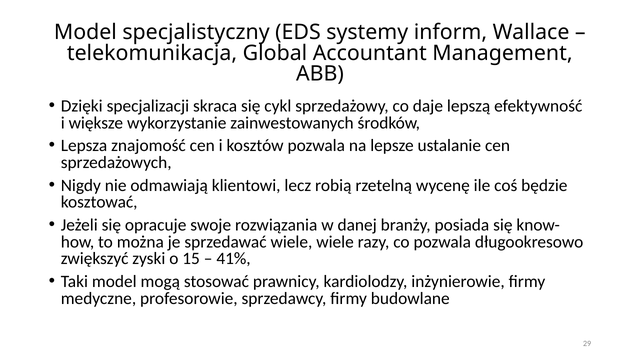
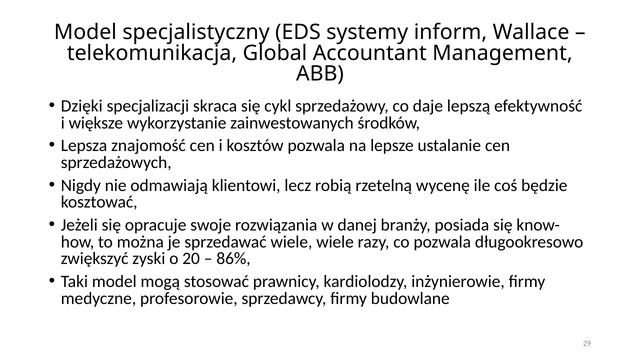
15: 15 -> 20 (191, 259)
41%: 41% -> 86% (234, 259)
